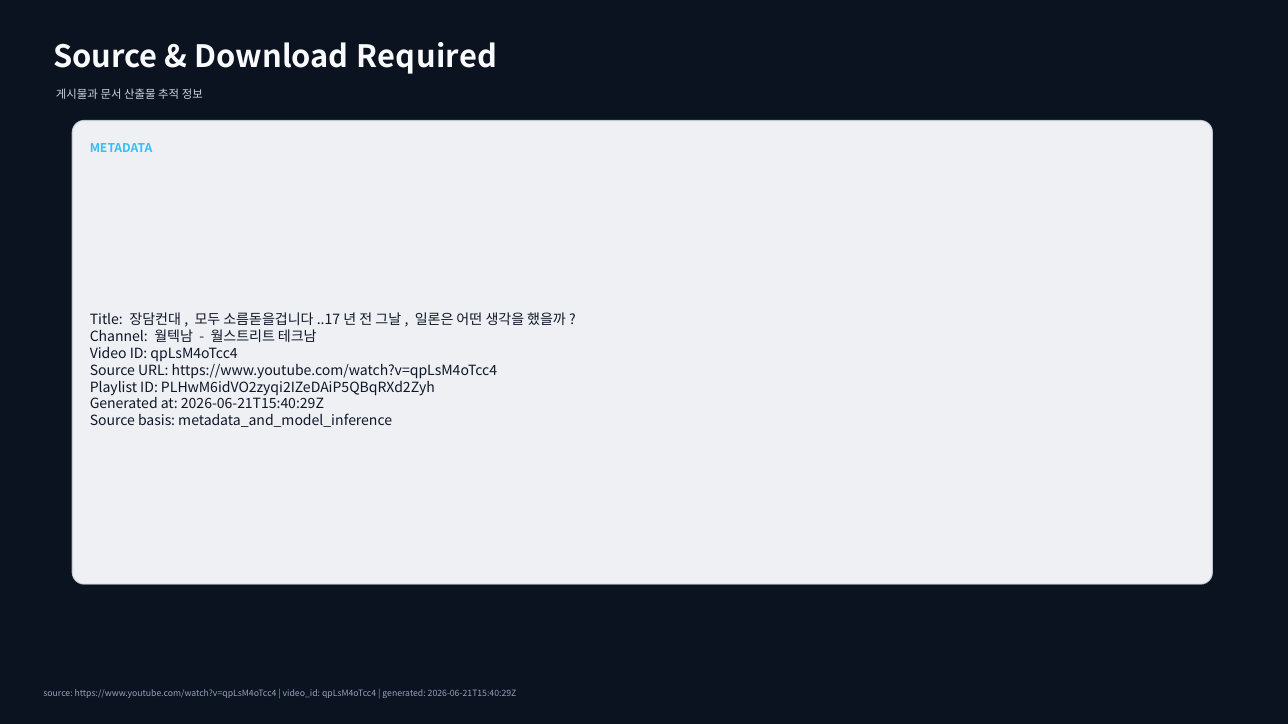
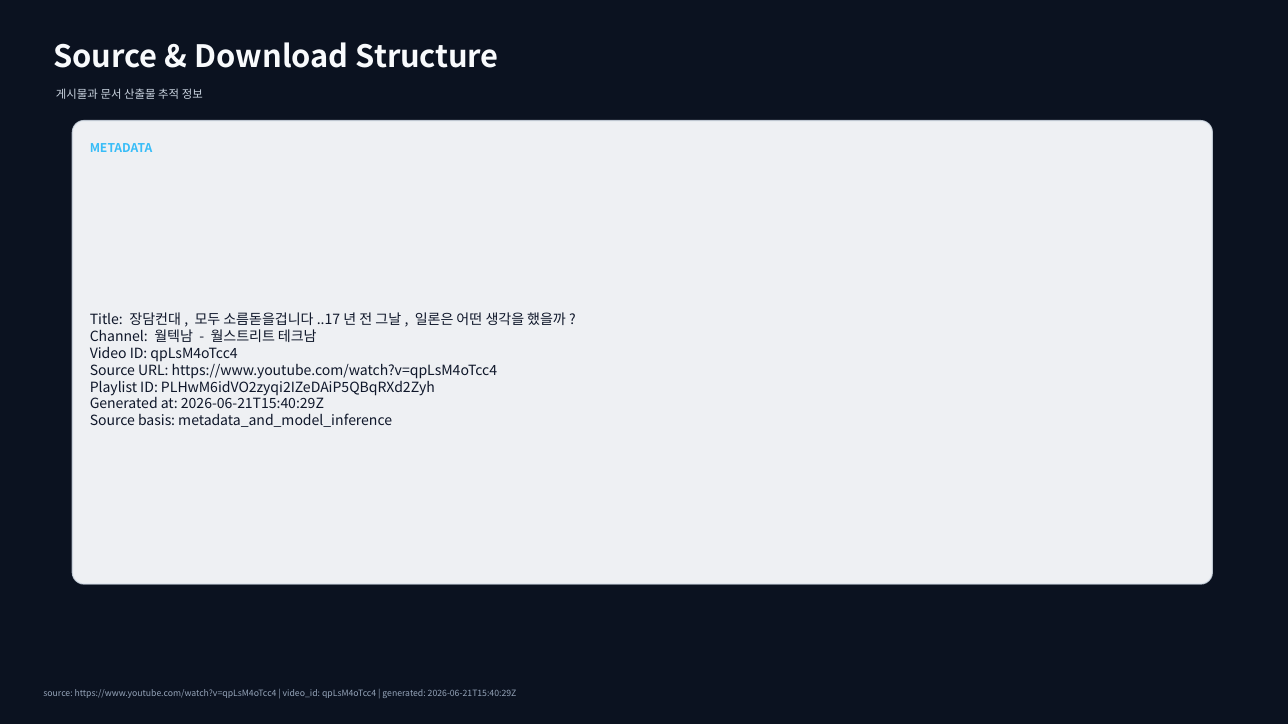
Required: Required -> Structure (427, 58)
